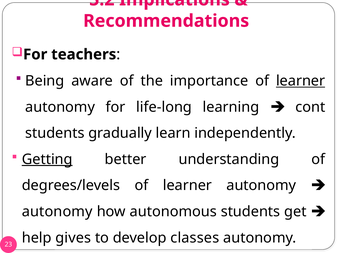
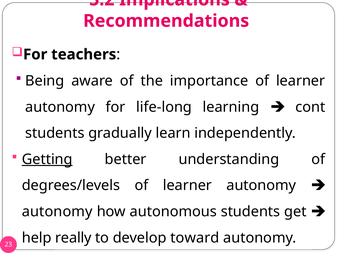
learner underline: present -> none (301, 81)
gives: gives -> really (73, 237)
classes: classes -> toward (195, 237)
